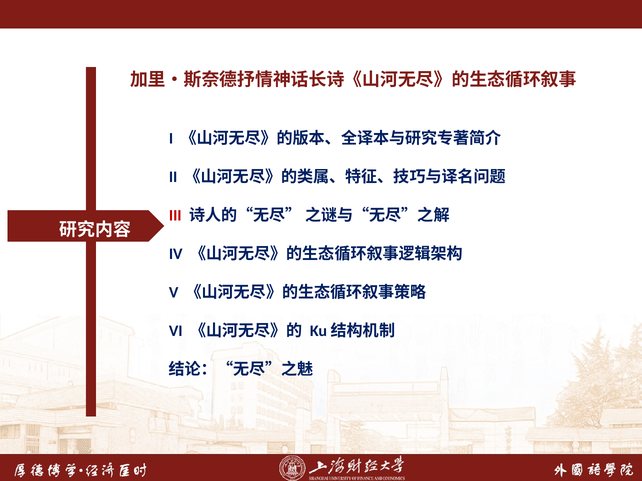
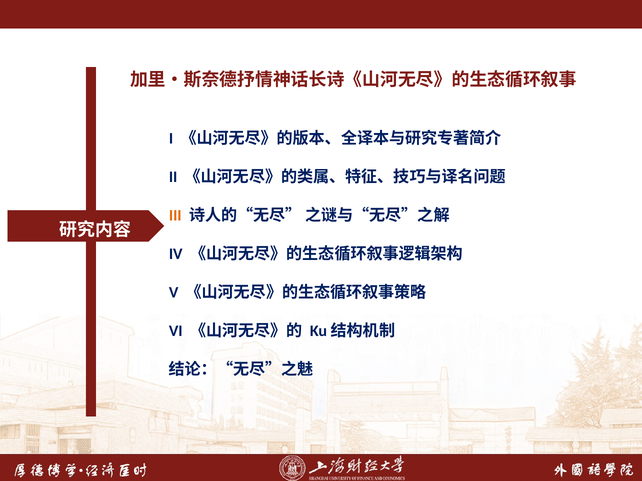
III colour: red -> orange (175, 216)
